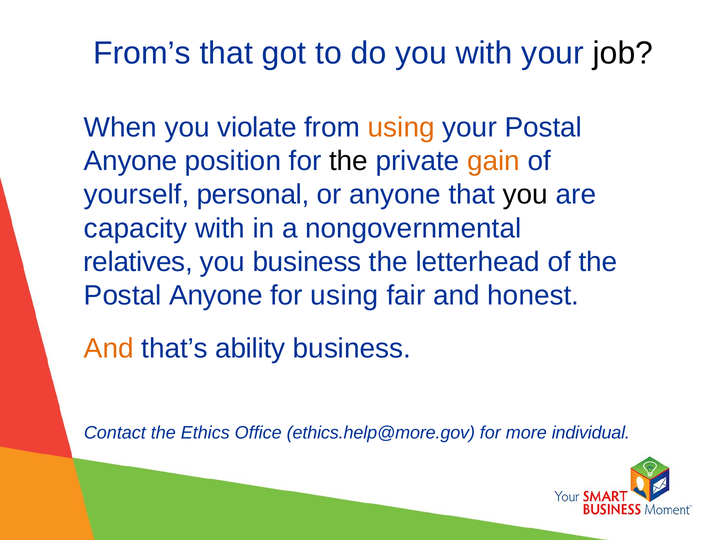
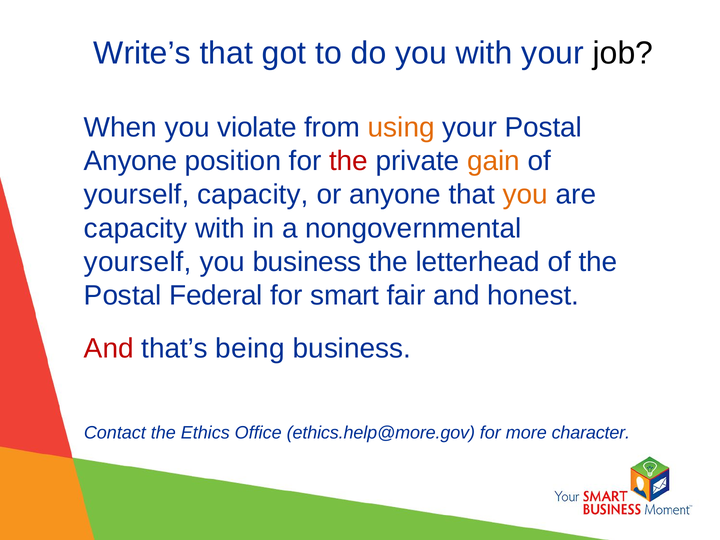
From’s: From’s -> Write’s (142, 53)
the colour: black -> red (349, 161)
yourself personal: personal -> capacity (253, 195)
you colour: black -> orange (525, 195)
relatives: relatives -> yourself (138, 262)
Anyone: Anyone -> Federal (216, 296)
for using: using -> smart (345, 296)
And colour: orange -> red (109, 348)
ability: ability -> being (250, 348)
individual: individual -> character (591, 433)
